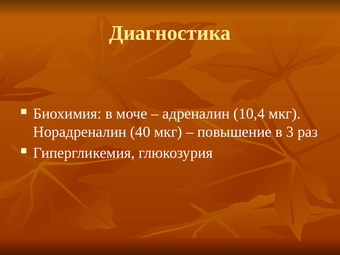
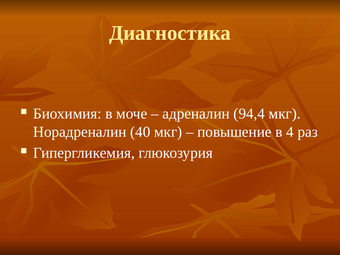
10,4: 10,4 -> 94,4 (249, 114)
3: 3 -> 4 (290, 132)
